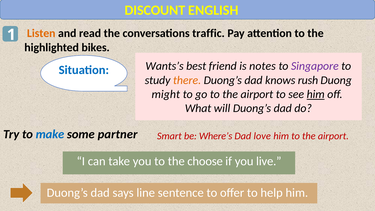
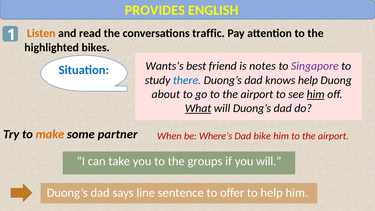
DISCOUNT: DISCOUNT -> PROVIDES (155, 10)
there colour: orange -> blue (187, 80)
knows rush: rush -> help (308, 80)
might: might -> about (166, 94)
What underline: none -> present (198, 108)
make colour: blue -> orange (50, 134)
Smart: Smart -> When (169, 136)
love: love -> bike (262, 136)
choose: choose -> groups (205, 161)
you live: live -> will (269, 161)
